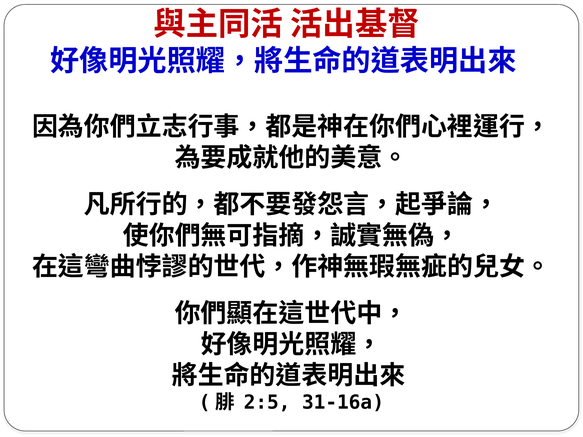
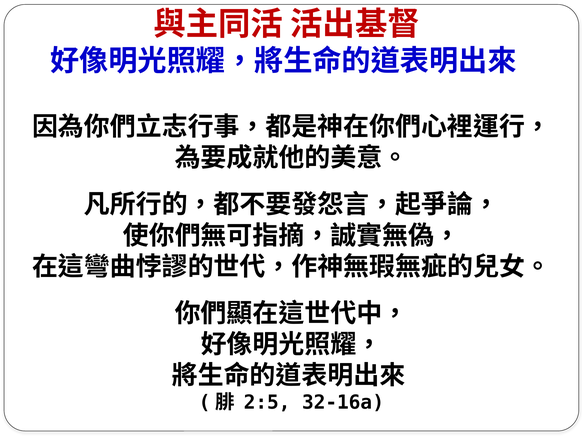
31-16a: 31-16a -> 32-16a (343, 403)
